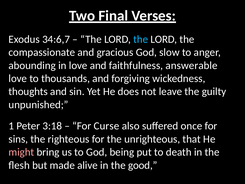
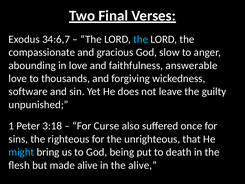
thoughts: thoughts -> software (28, 91)
might colour: pink -> light blue (21, 152)
the good: good -> alive (143, 165)
